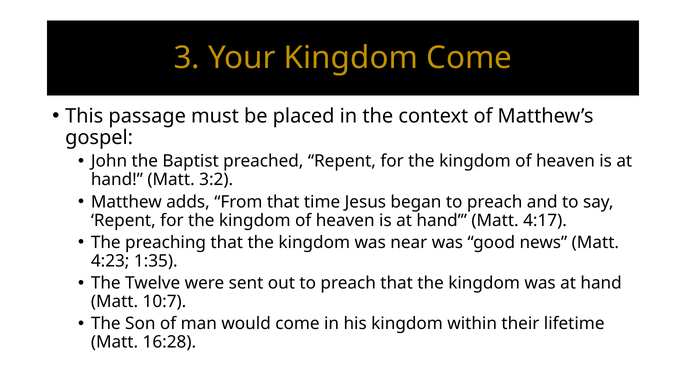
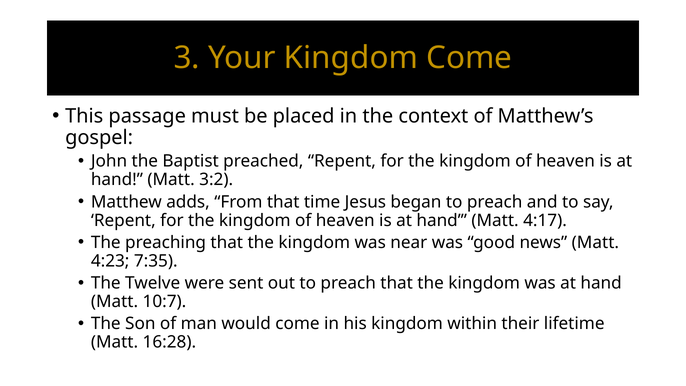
1:35: 1:35 -> 7:35 (156, 261)
